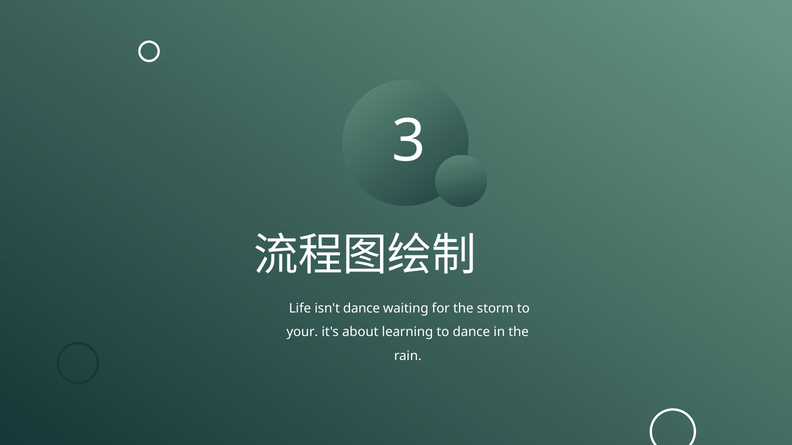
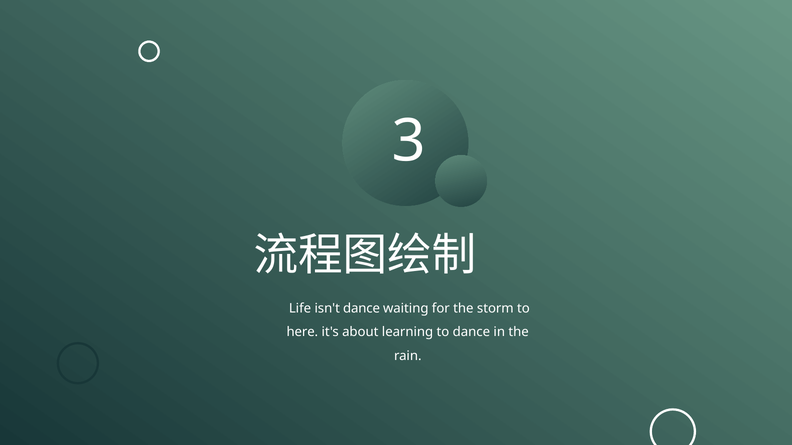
your: your -> here (302, 332)
